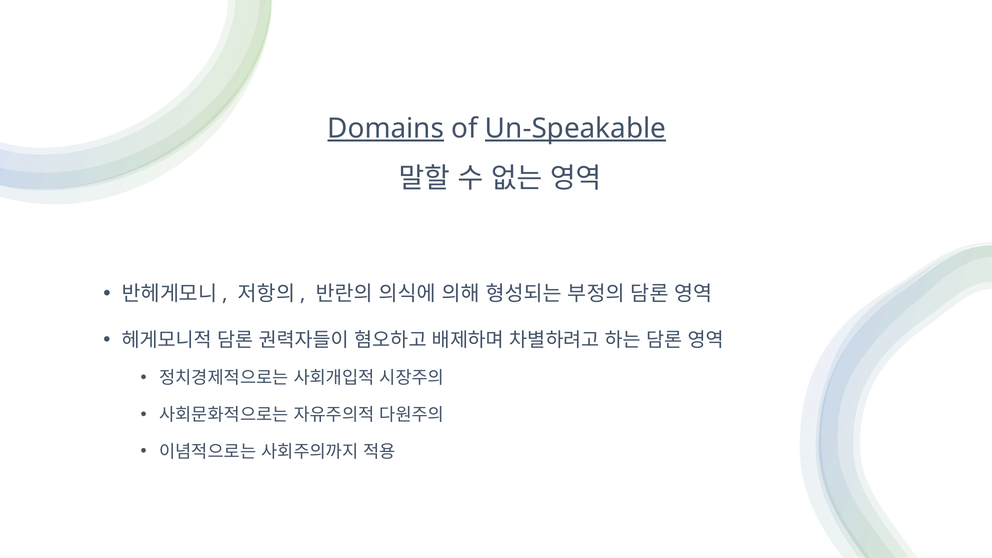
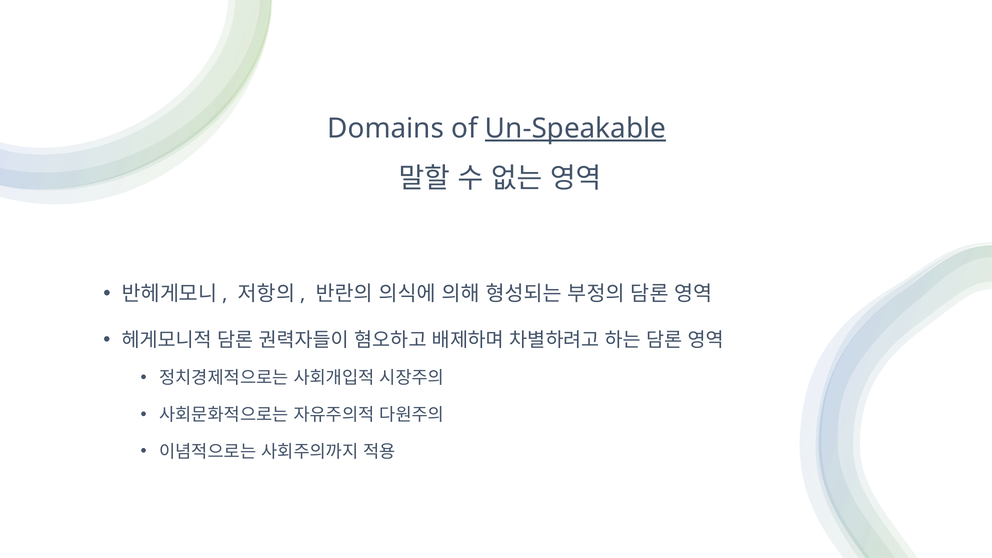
Domains underline: present -> none (386, 128)
